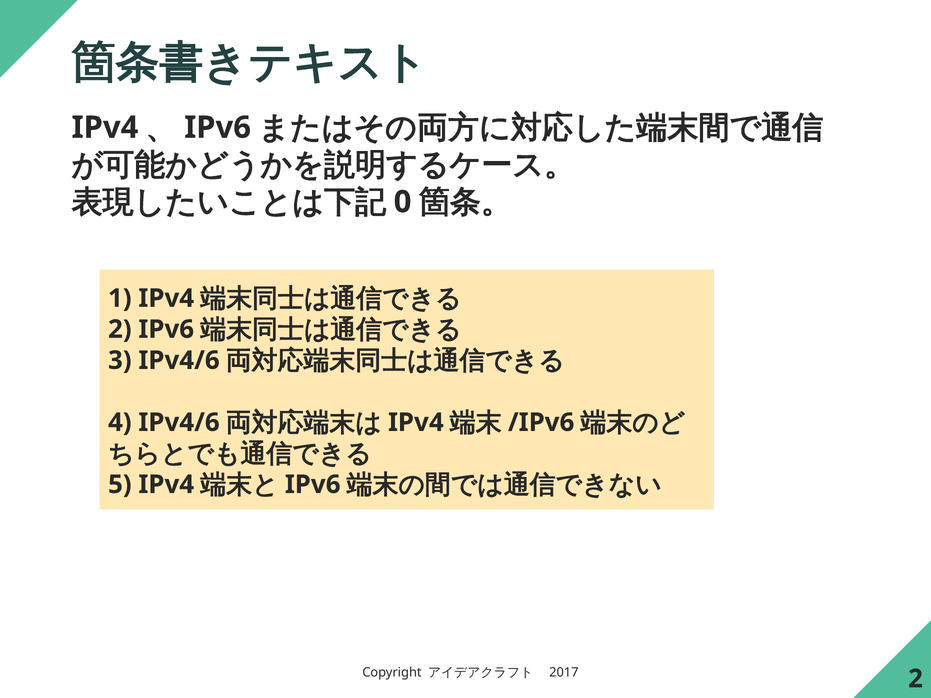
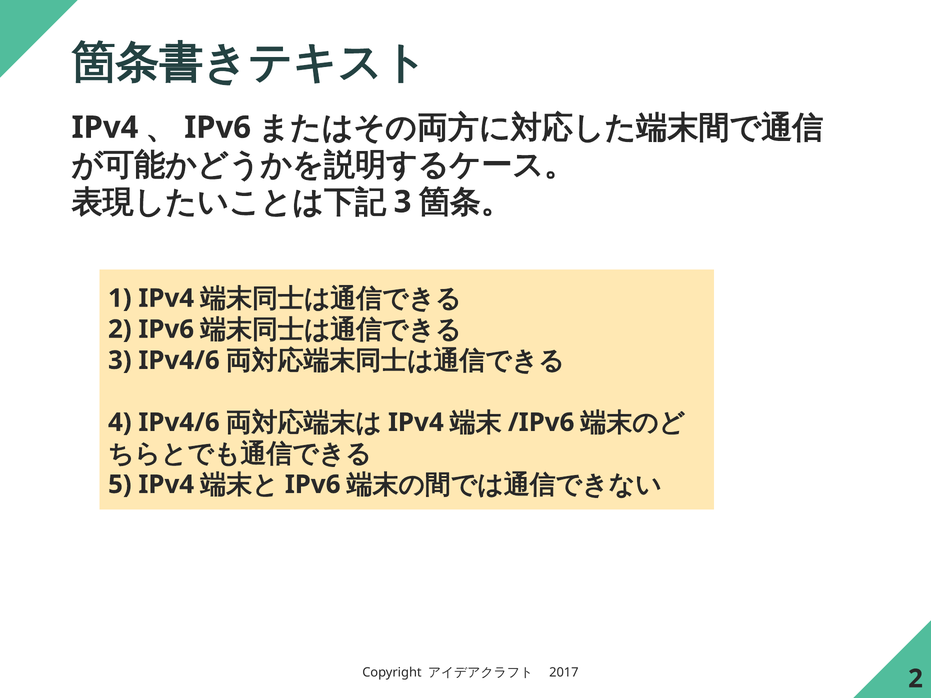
0: 0 -> 3 (403, 202)
